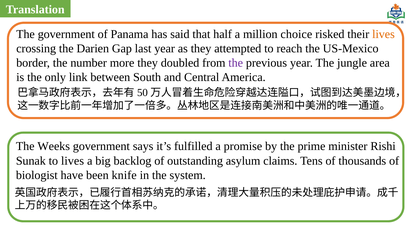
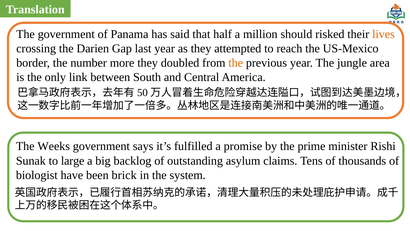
choice: choice -> should (296, 34)
the colour: purple -> orange (236, 63)
to lives: lives -> large (73, 160)
knife: knife -> brick (124, 175)
